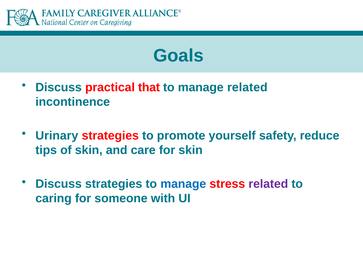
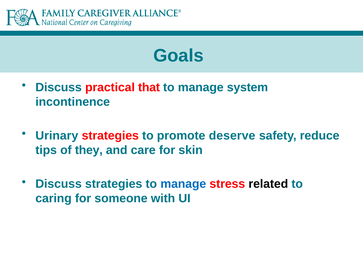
manage related: related -> system (247, 87)
yourself: yourself -> deserve (232, 136)
of skin: skin -> they (89, 150)
related colour: purple -> black (268, 184)
